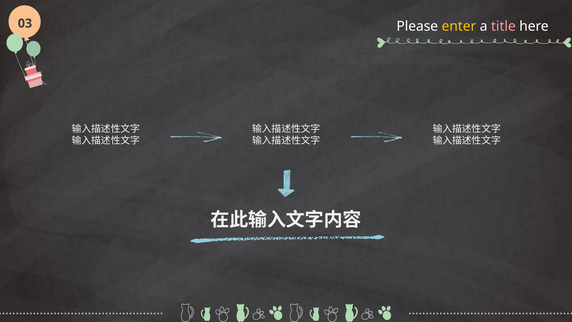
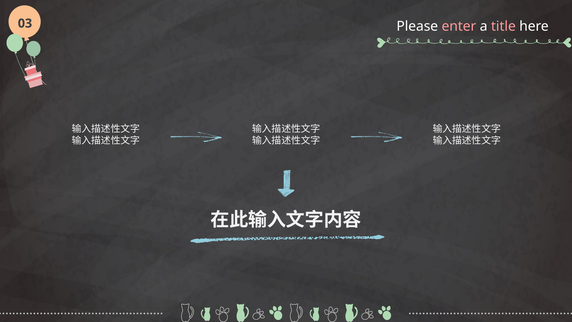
enter colour: yellow -> pink (459, 26)
